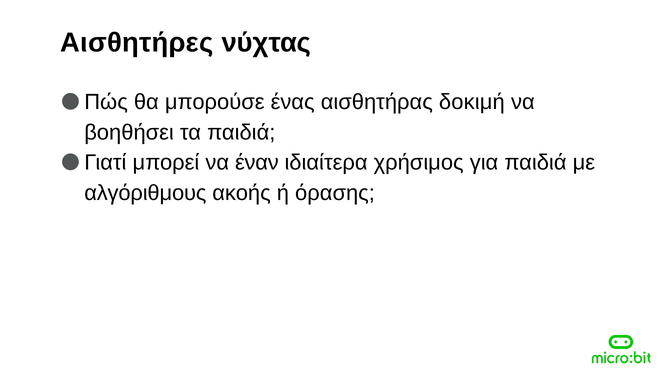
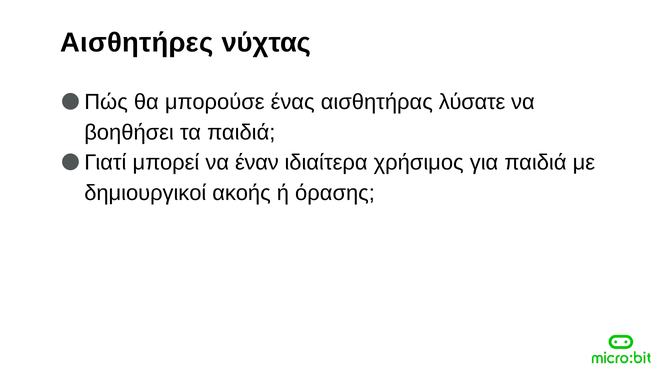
δοκιμή: δοκιμή -> λύσατε (472, 102)
αλγόριθμους: αλγόριθμους -> δημιουργικοί (145, 193)
